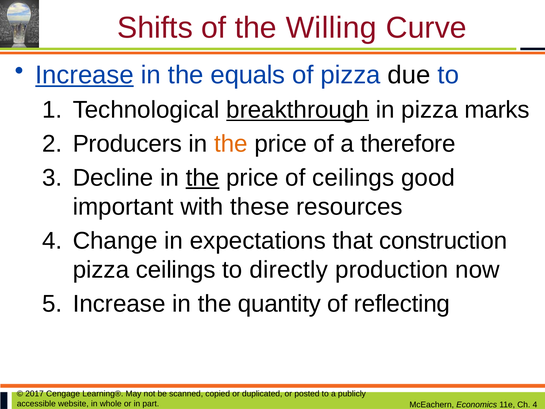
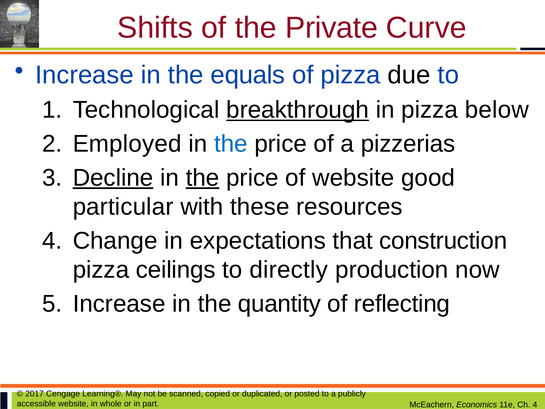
Willing: Willing -> Private (332, 28)
Increase underline: present -> none (84, 75)
marks: marks -> below (497, 110)
Producers: Producers -> Employed (127, 144)
the colour: orange -> blue (231, 144)
therefore: therefore -> pizzerias (408, 144)
Decline underline: none -> present (113, 178)
of ceilings: ceilings -> website (353, 178)
important: important -> particular (123, 207)
